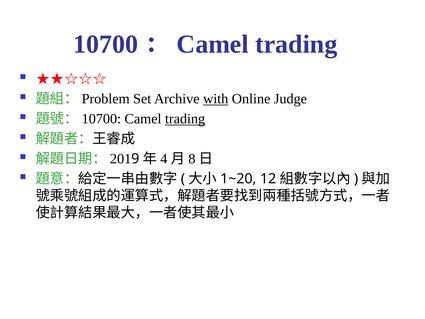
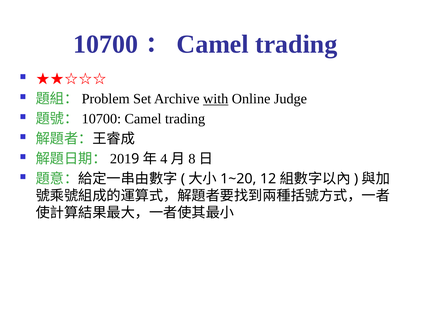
trading underline: present -> none (185, 119)
